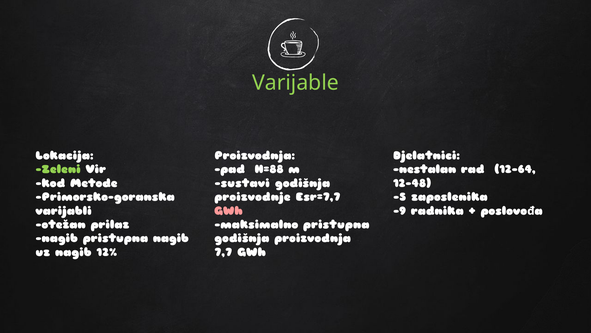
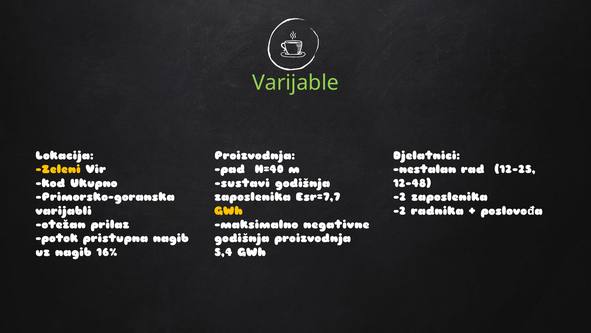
Zeleni colour: light green -> yellow (58, 169)
H=88: H=88 -> H=40 (269, 169)
12-64: 12-64 -> 12-25 (515, 169)
Metode: Metode -> Ukupno (94, 183)
proizvodnje: proizvodnje -> zaposlenika (253, 197)
-5: -5 -> -2 (400, 197)
GWh colour: pink -> yellow (229, 211)
-9: -9 -> -2 (399, 211)
maksimalno pristupna: pristupna -> negativne (336, 224)
nagib: nagib -> potok (57, 238)
12%: 12% -> 16% (107, 252)
7,7: 7,7 -> 5,4 (223, 252)
